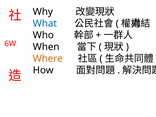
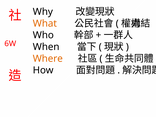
What colour: blue -> orange (45, 23)
